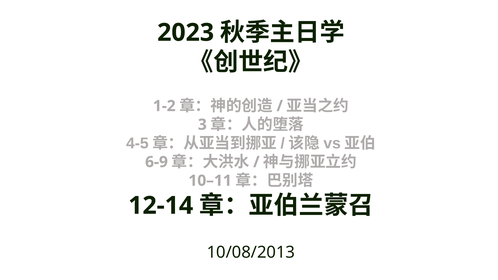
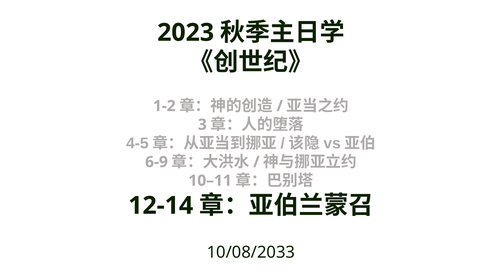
10/08/2013: 10/08/2013 -> 10/08/2033 (251, 252)
